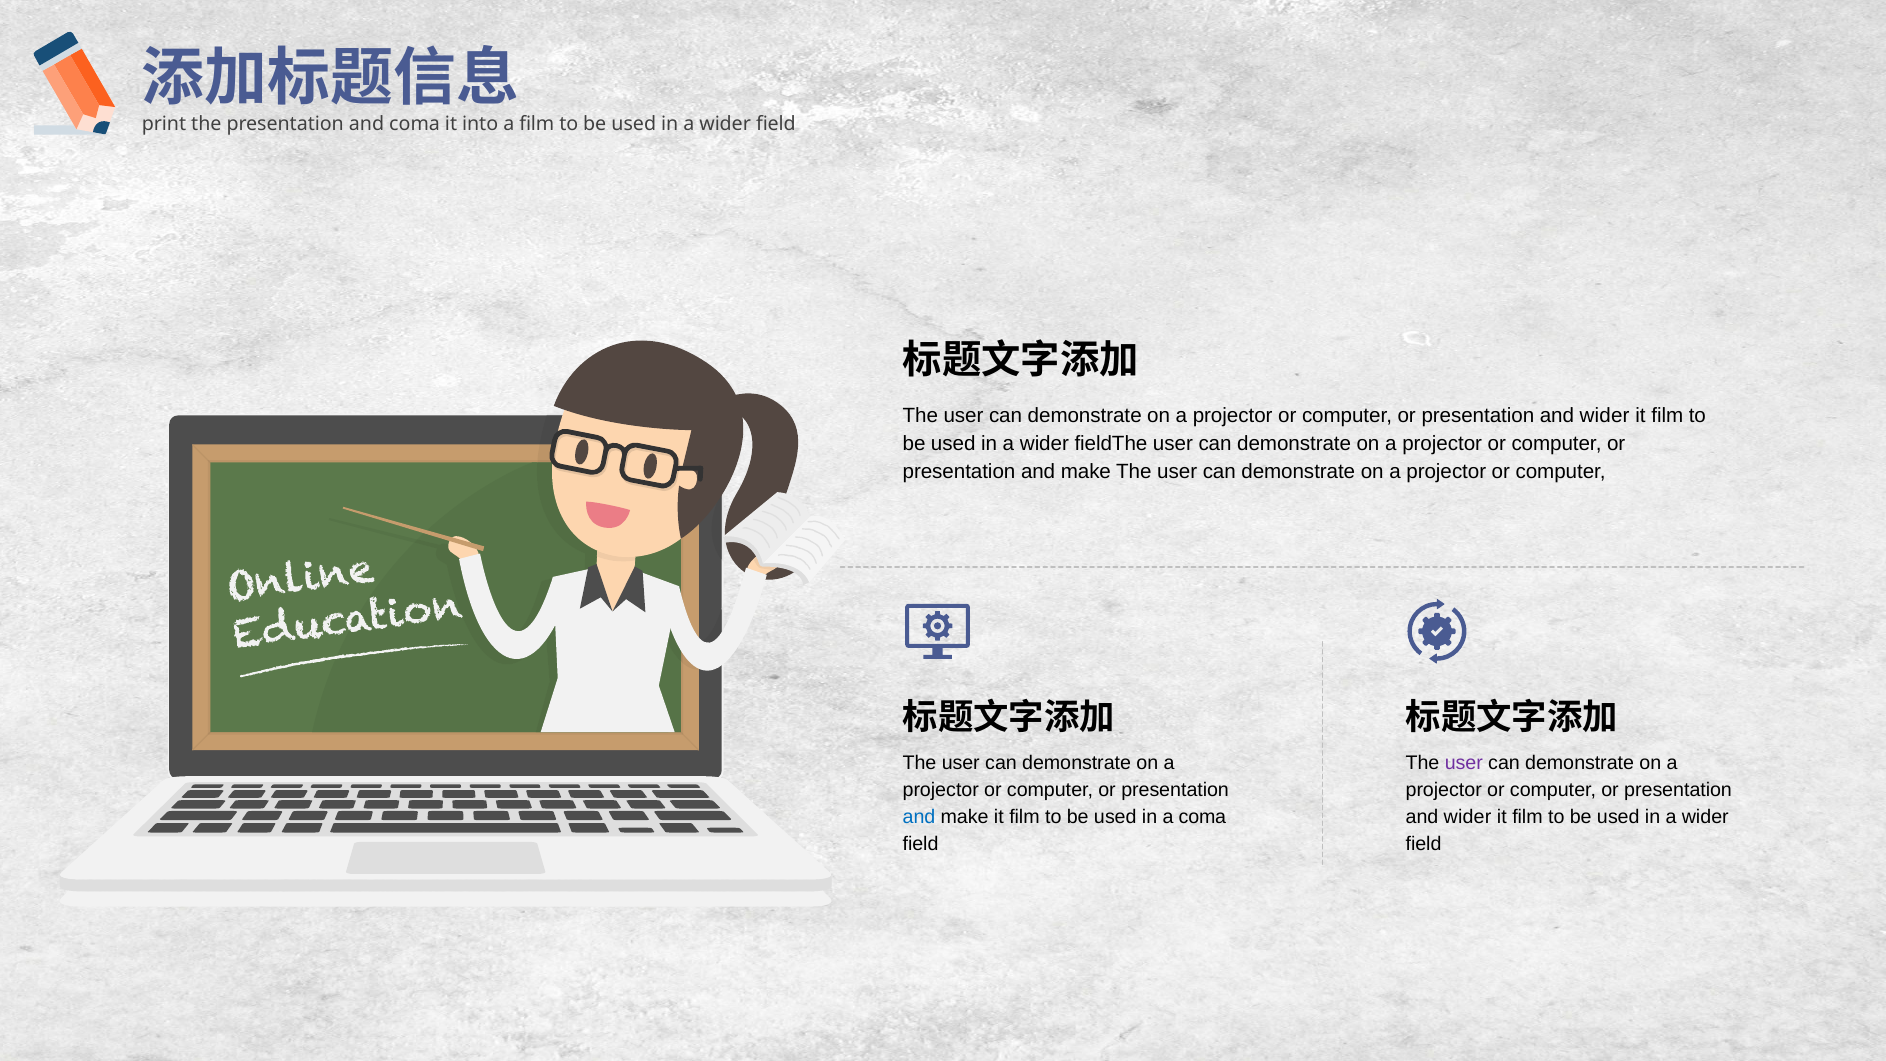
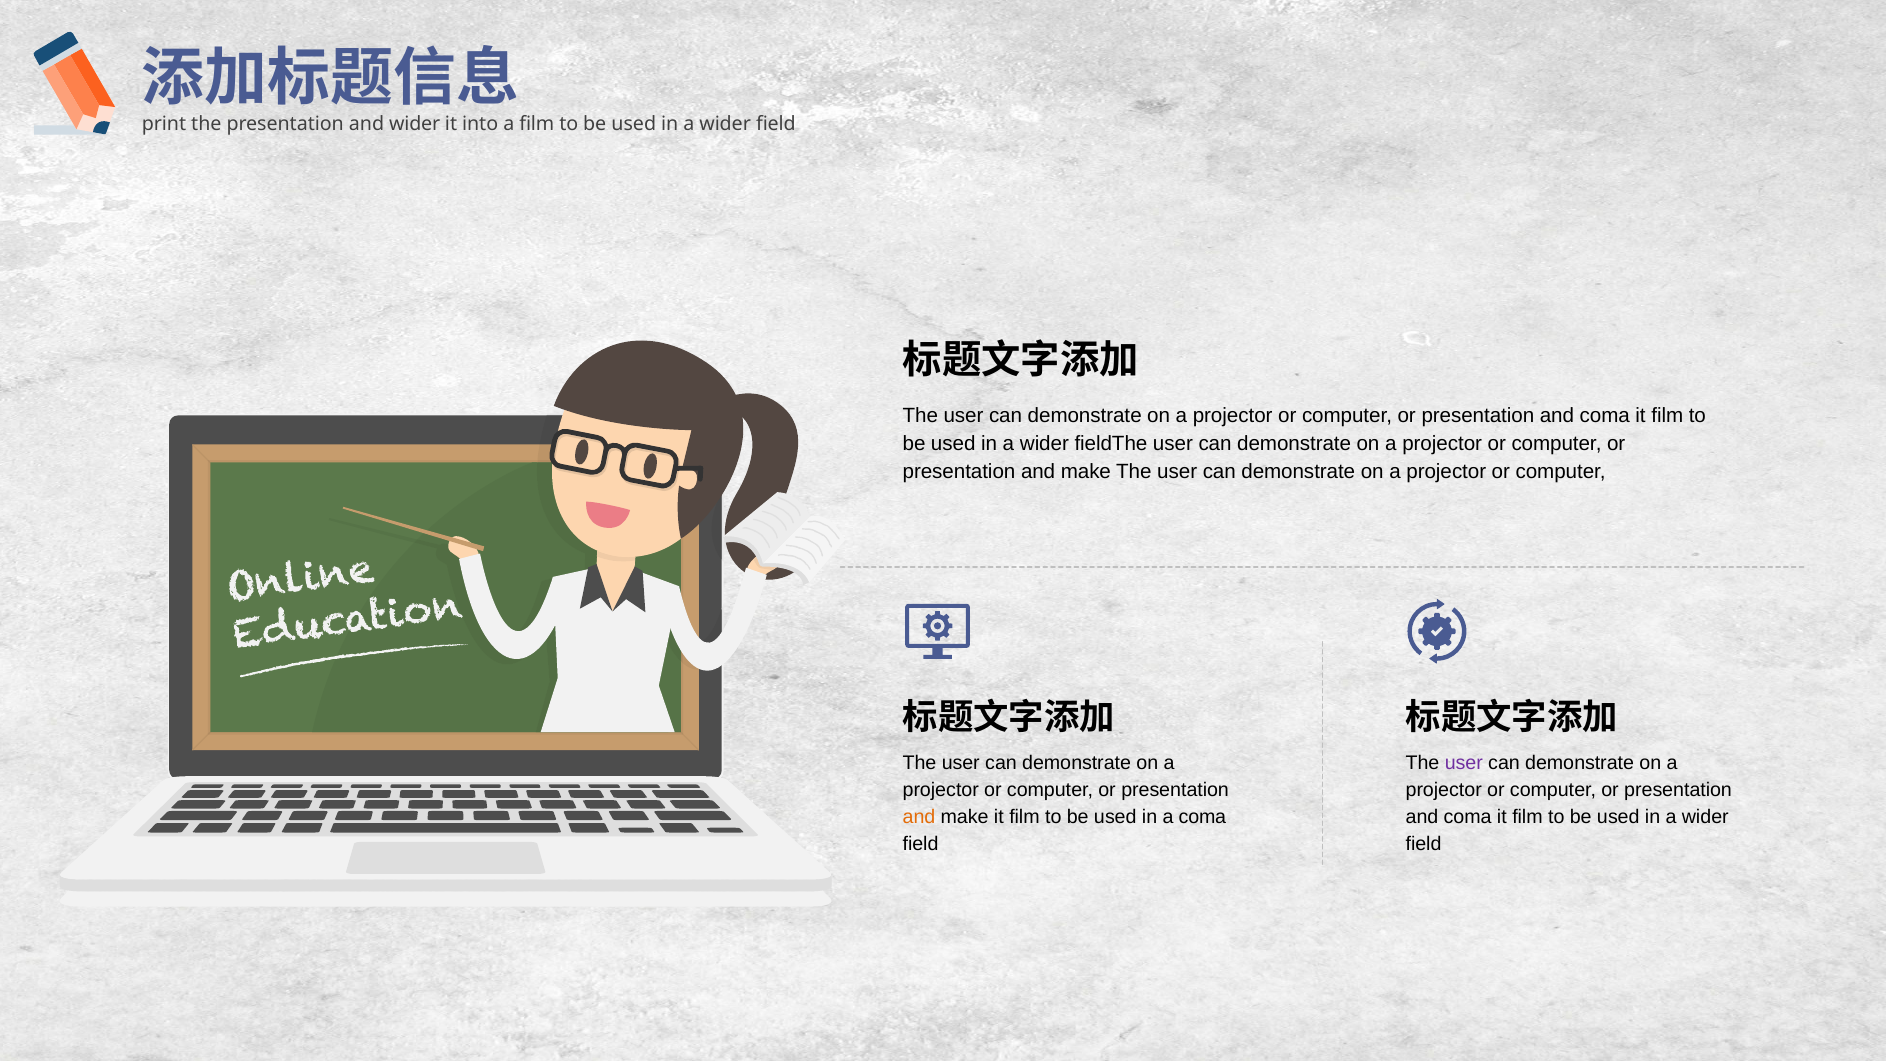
and coma: coma -> wider (415, 124)
wider: wider -> coma (1605, 415)
and colour: blue -> orange (919, 817)
wider: wider -> coma (1468, 817)
